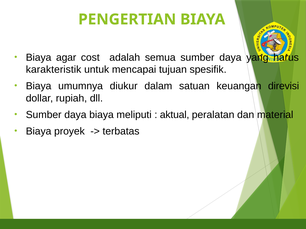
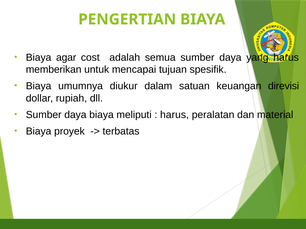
karakteristik: karakteristik -> memberikan (54, 70)
aktual: aktual -> harus (175, 115)
